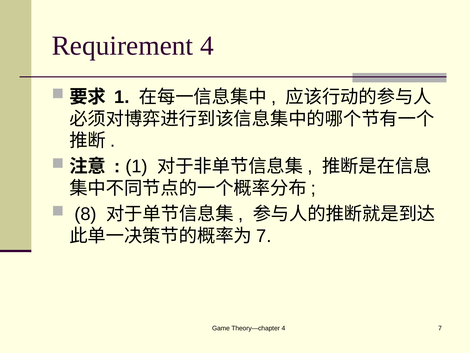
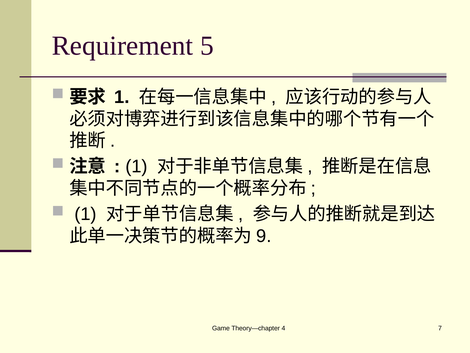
Requirement 4: 4 -> 5 (207, 46)
8: 8 -> 1 (86, 214)
7: 7 -> 9 (264, 236)
